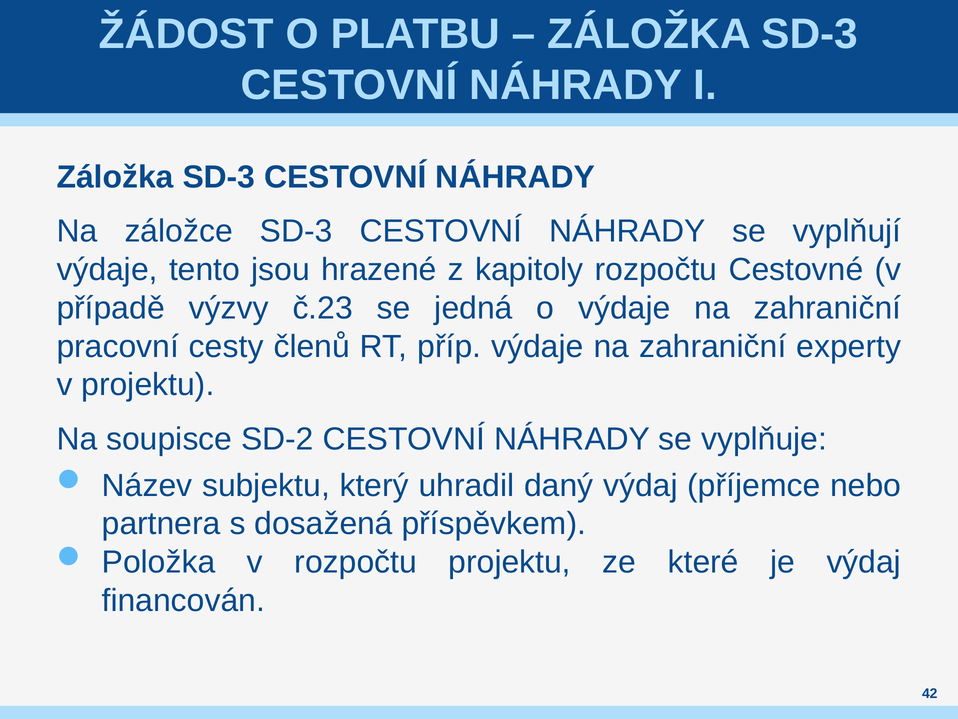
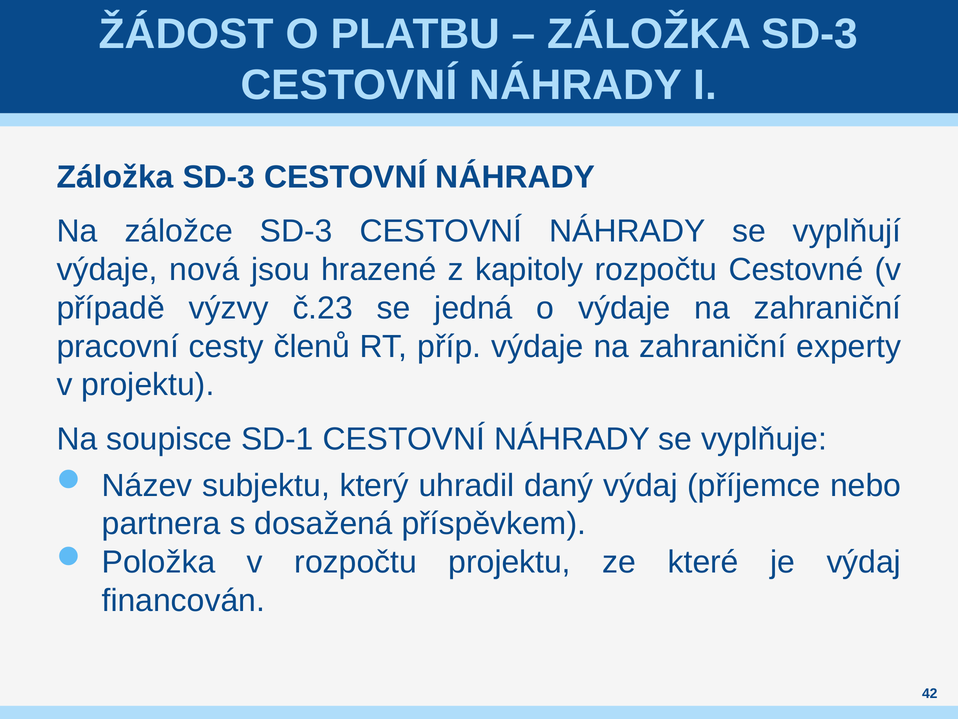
tento: tento -> nová (204, 270)
SD-2: SD-2 -> SD-1 (277, 439)
